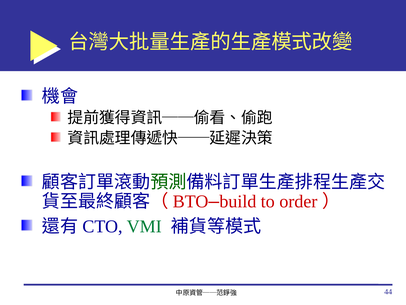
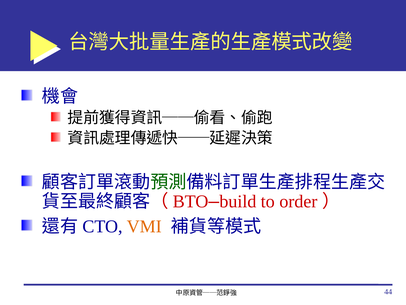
VMI colour: green -> orange (144, 226)
